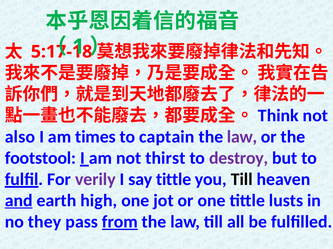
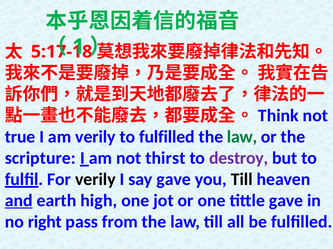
also: also -> true (20, 137)
am times: times -> verily (95, 137)
to captain: captain -> fulfilled (167, 137)
law colour: purple -> green (242, 137)
footstool: footstool -> scripture (40, 158)
verily colour: purple -> black (95, 180)
say tittle: tittle -> gave (174, 180)
tittle lusts: lusts -> gave (286, 201)
they: they -> right (45, 222)
from underline: present -> none (120, 222)
